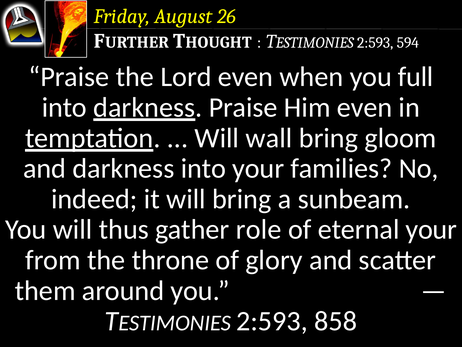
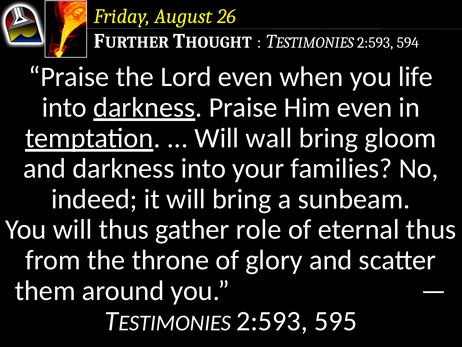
full: full -> life (416, 77)
eternal your: your -> thus (431, 229)
858: 858 -> 595 (336, 321)
